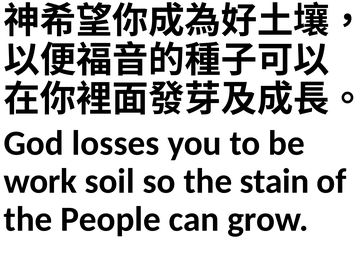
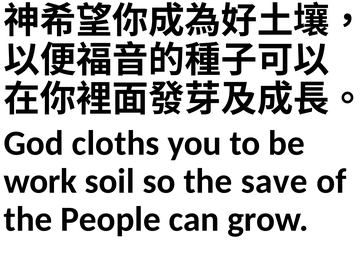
losses: losses -> cloths (116, 143)
stain: stain -> save (274, 181)
